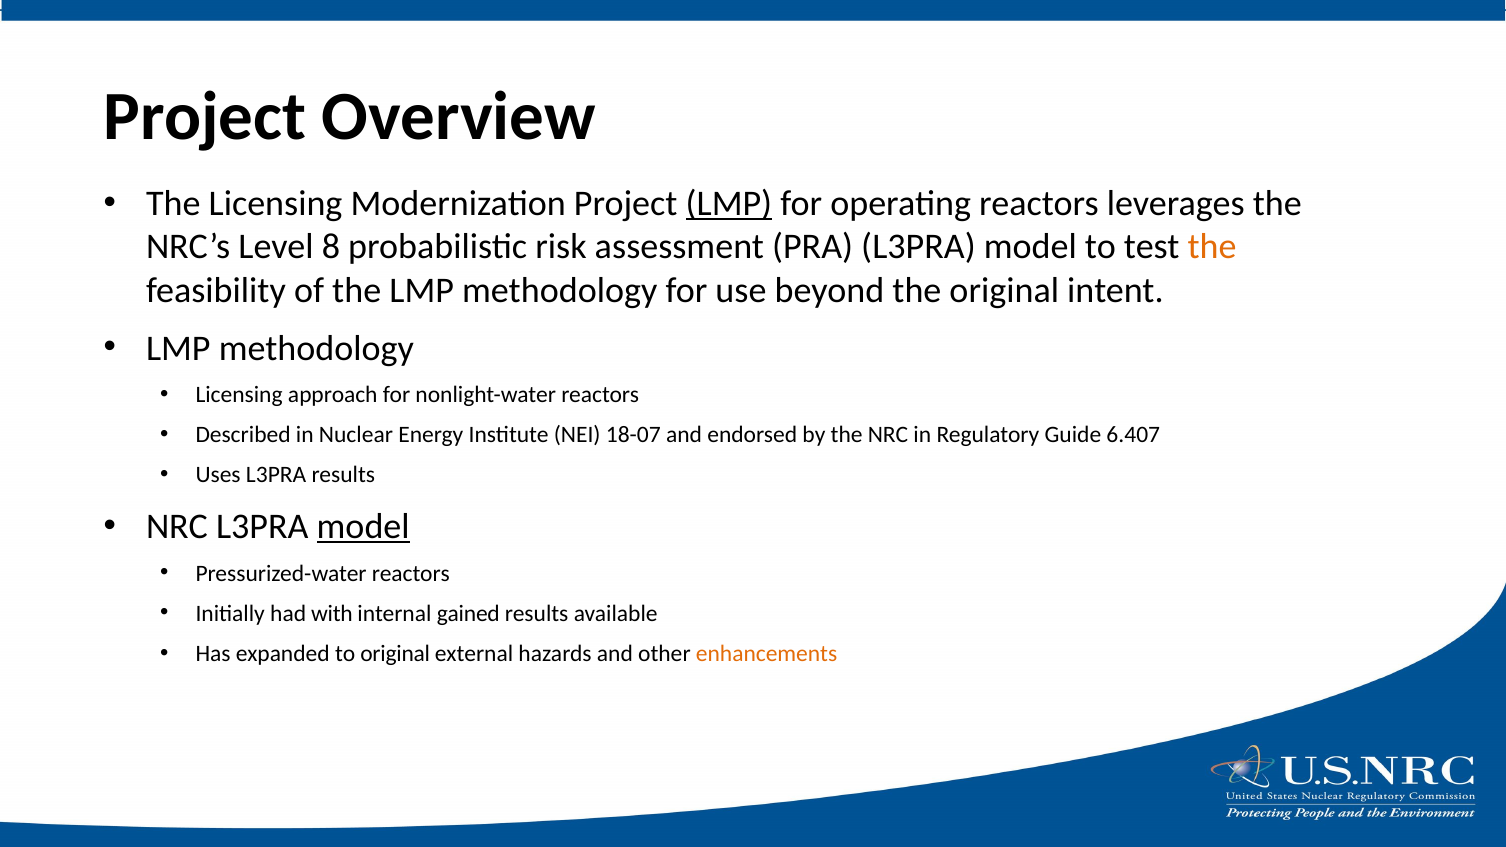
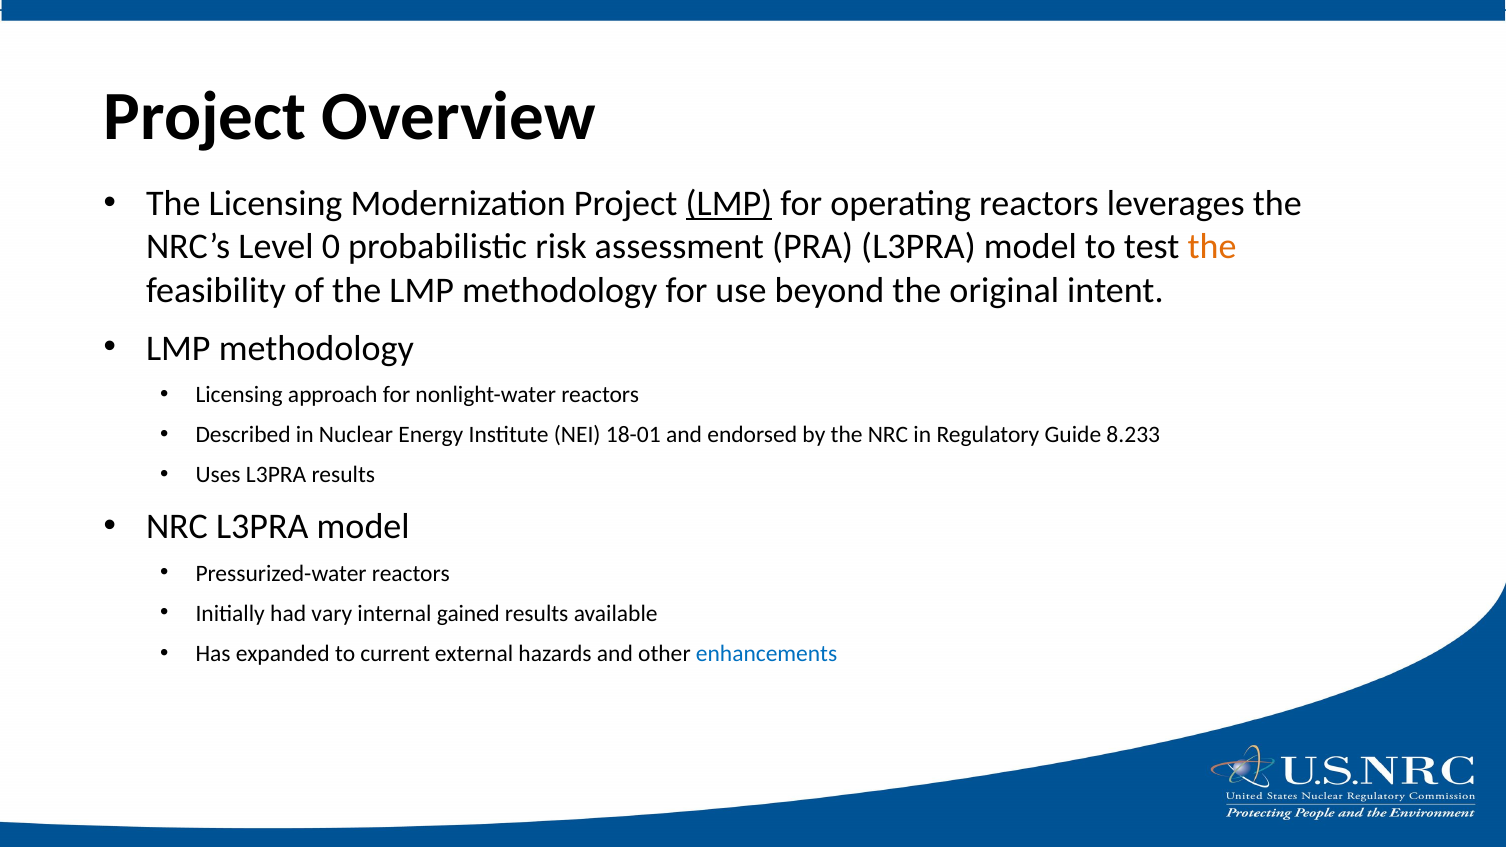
8: 8 -> 0 (331, 247)
18-07: 18-07 -> 18-01 (633, 435)
6.407: 6.407 -> 8.233 (1133, 435)
model underline: present -> none (363, 527)
with: with -> vary (332, 614)
to original: original -> current (395, 654)
enhancements colour: orange -> blue (767, 654)
